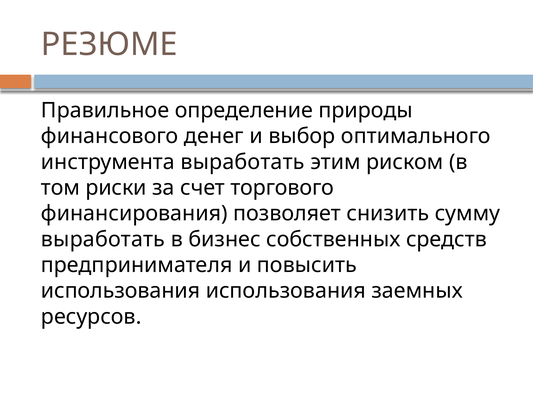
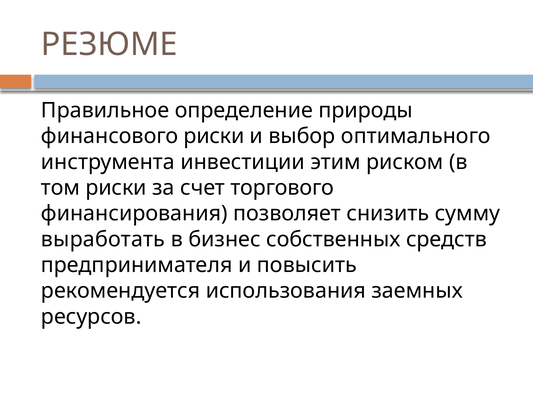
финансового денег: денег -> риски (214, 136)
инструмента выработать: выработать -> инвестиции (243, 162)
использования: использования -> рекомендуется (121, 291)
